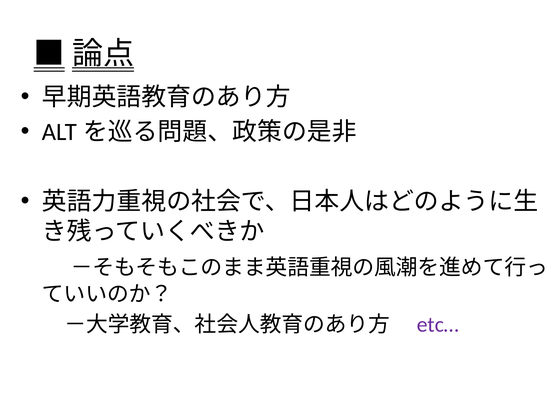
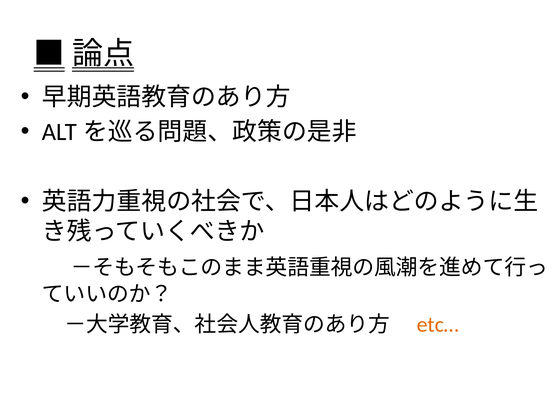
etc… colour: purple -> orange (438, 324)
